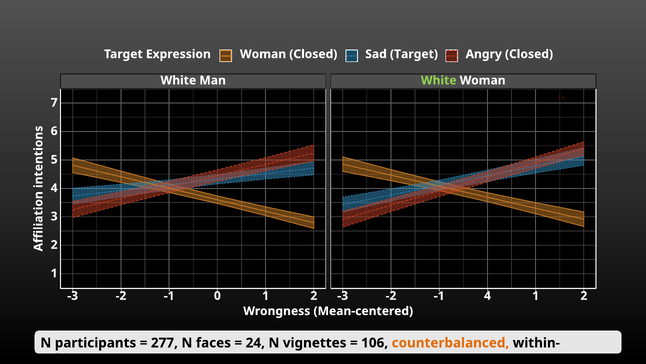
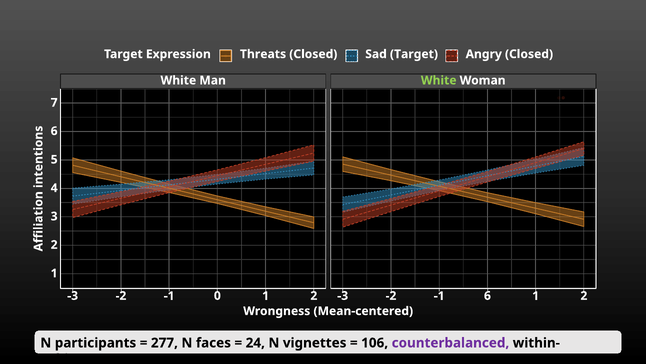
Expression Woman: Woman -> Threats (263, 54)
-1 4: 4 -> 6 (487, 295)
counterbalanced colour: orange -> purple (450, 342)
